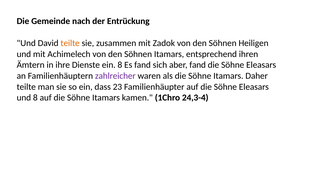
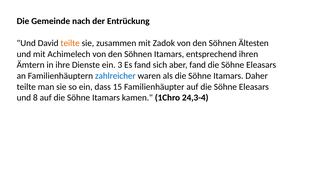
Heiligen: Heiligen -> Ältesten (254, 43)
ein 8: 8 -> 3 (120, 65)
zahlreicher colour: purple -> blue (115, 76)
23: 23 -> 15 (117, 87)
